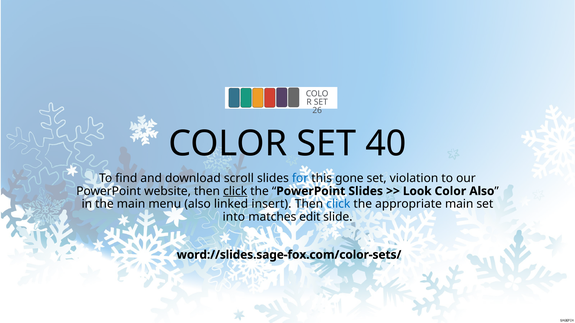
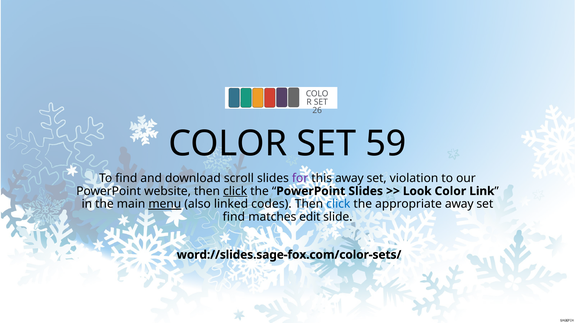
40: 40 -> 59 (386, 144)
for colour: blue -> purple (300, 178)
this gone: gone -> away (349, 178)
Color Also: Also -> Link (482, 191)
menu underline: none -> present (165, 204)
insert: insert -> codes (271, 204)
appropriate main: main -> away (459, 204)
into: into -> find (234, 217)
